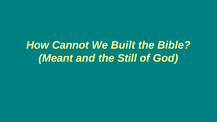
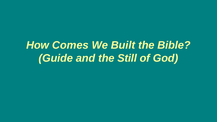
Cannot: Cannot -> Comes (70, 45)
Meant: Meant -> Guide (56, 58)
